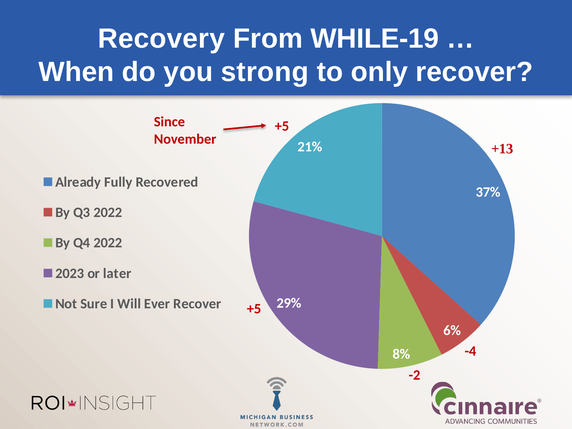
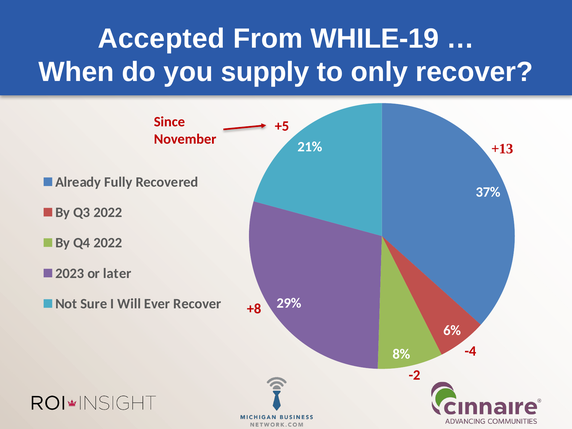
Recovery: Recovery -> Accepted (161, 39)
strong: strong -> supply (265, 72)
+5: +5 -> +8 (254, 309)
